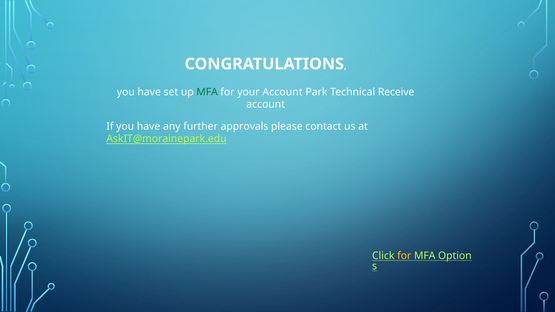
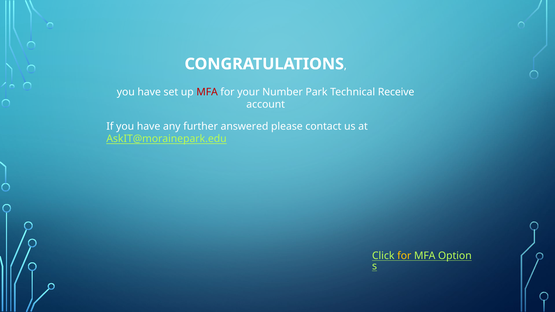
MFA colour: green -> red (207, 92)
your Account: Account -> Number (283, 92)
approvals: approvals -> answered (244, 126)
